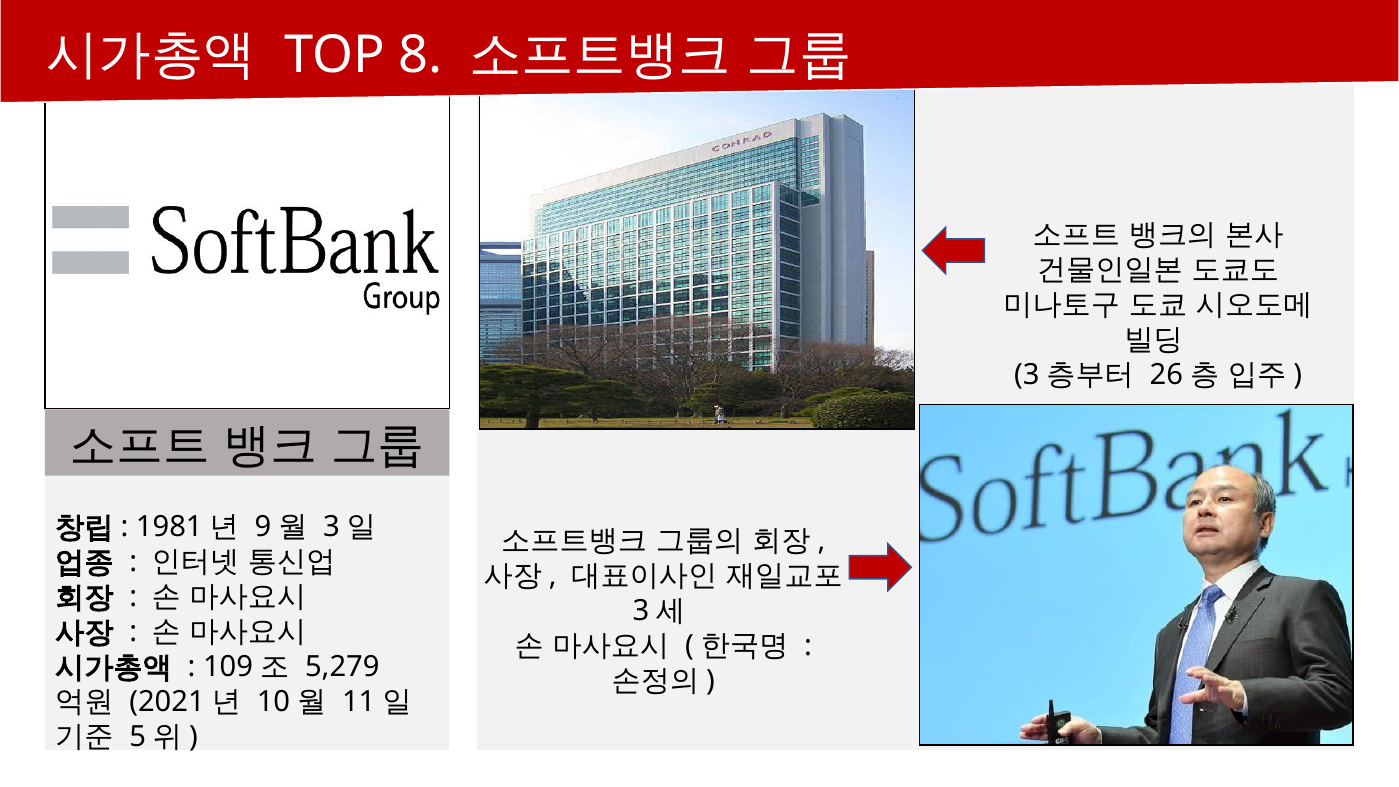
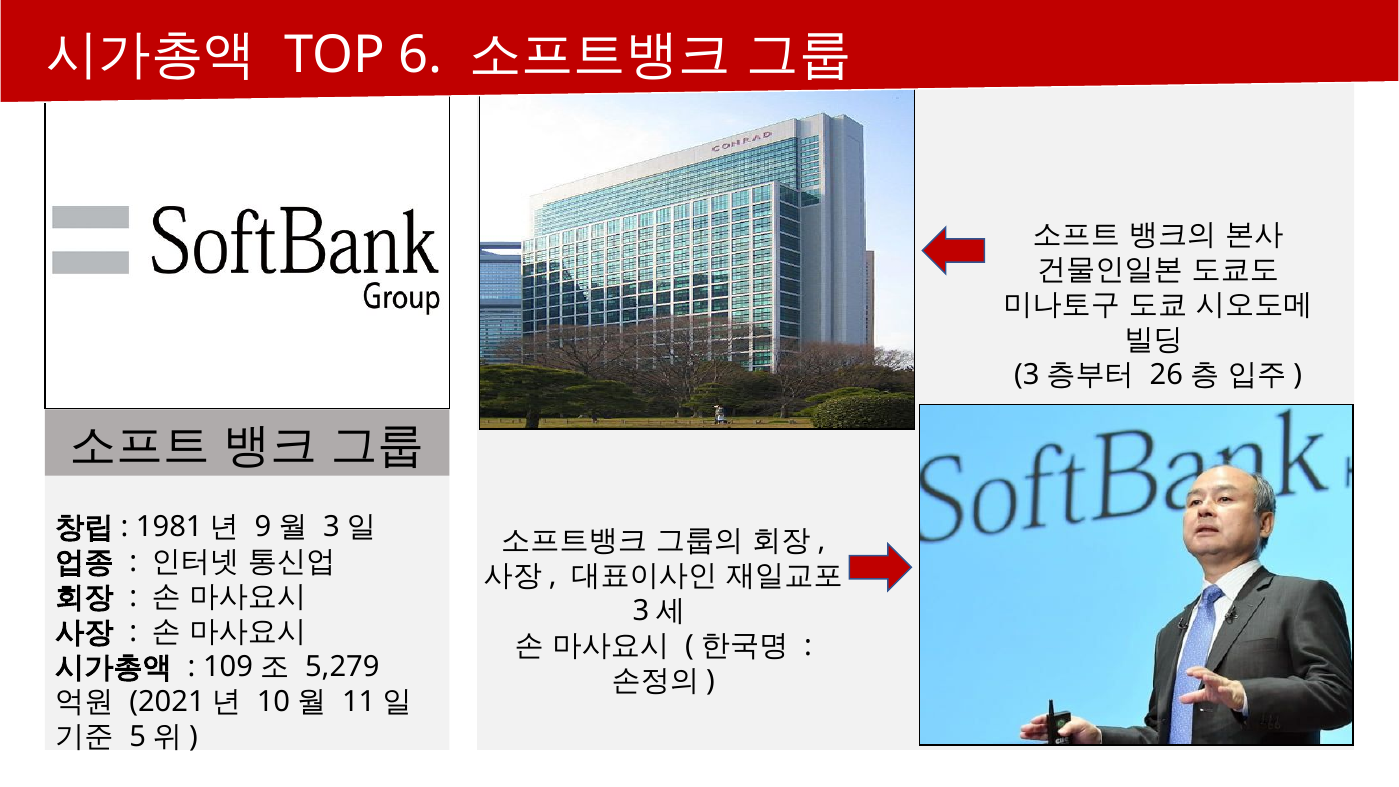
8: 8 -> 6 (421, 55)
